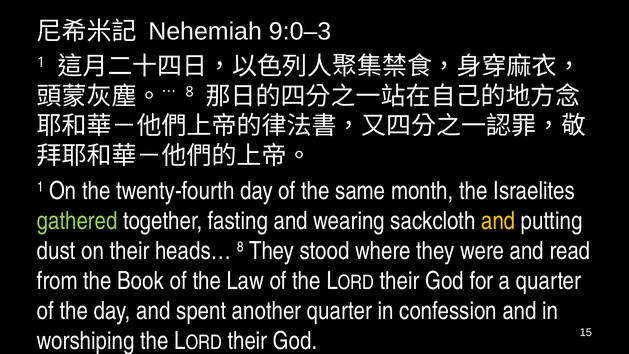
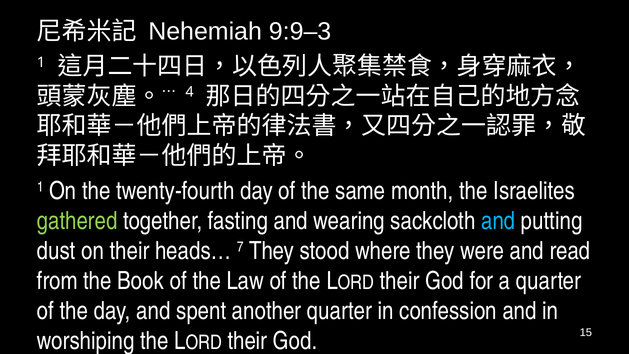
9:0–3: 9:0–3 -> 9:9–3 (300, 31)
8: 8 -> 4 (190, 92)
and colour: yellow -> light blue (498, 221)
heads… 8: 8 -> 7 (240, 247)
